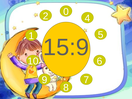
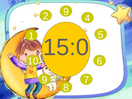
2 0: 0 -> 9 (66, 12)
15:9: 15:9 -> 15:0 (66, 47)
